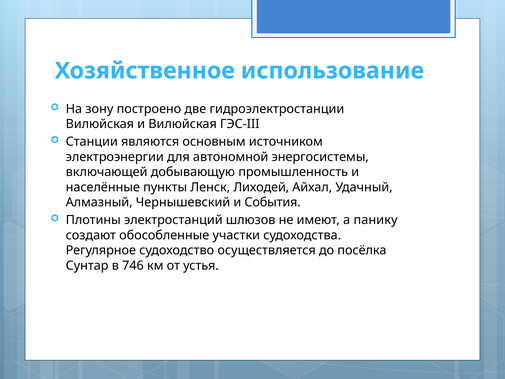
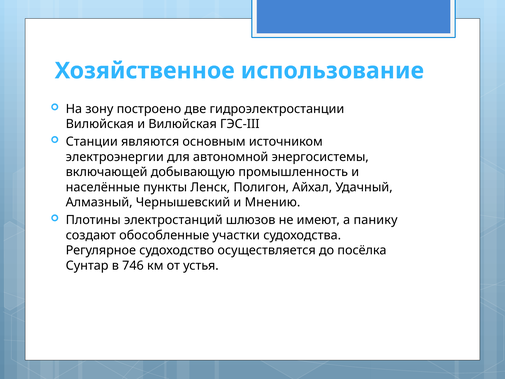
Лиходей: Лиходей -> Полигон (261, 187)
События: События -> Мнению (272, 202)
